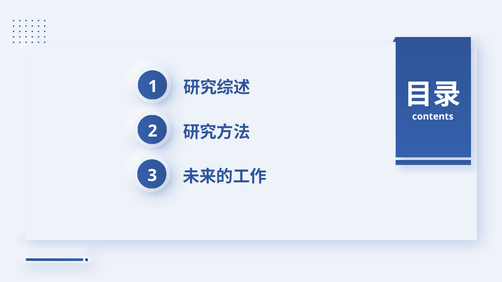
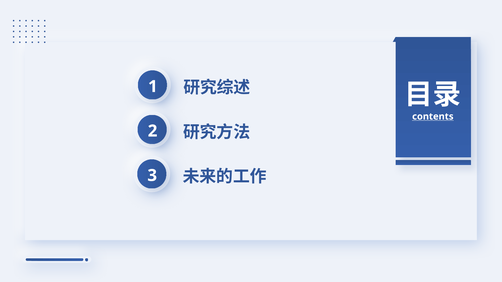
contents underline: none -> present (433, 117)
